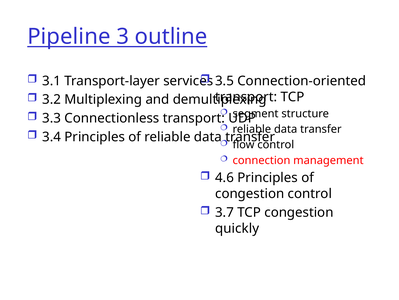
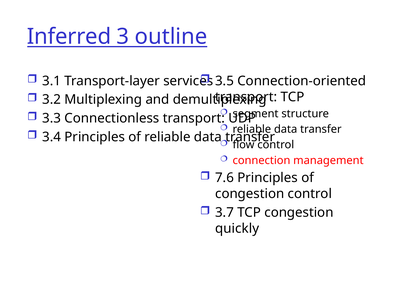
Pipeline: Pipeline -> Inferred (69, 36)
4.6: 4.6 -> 7.6 (225, 177)
